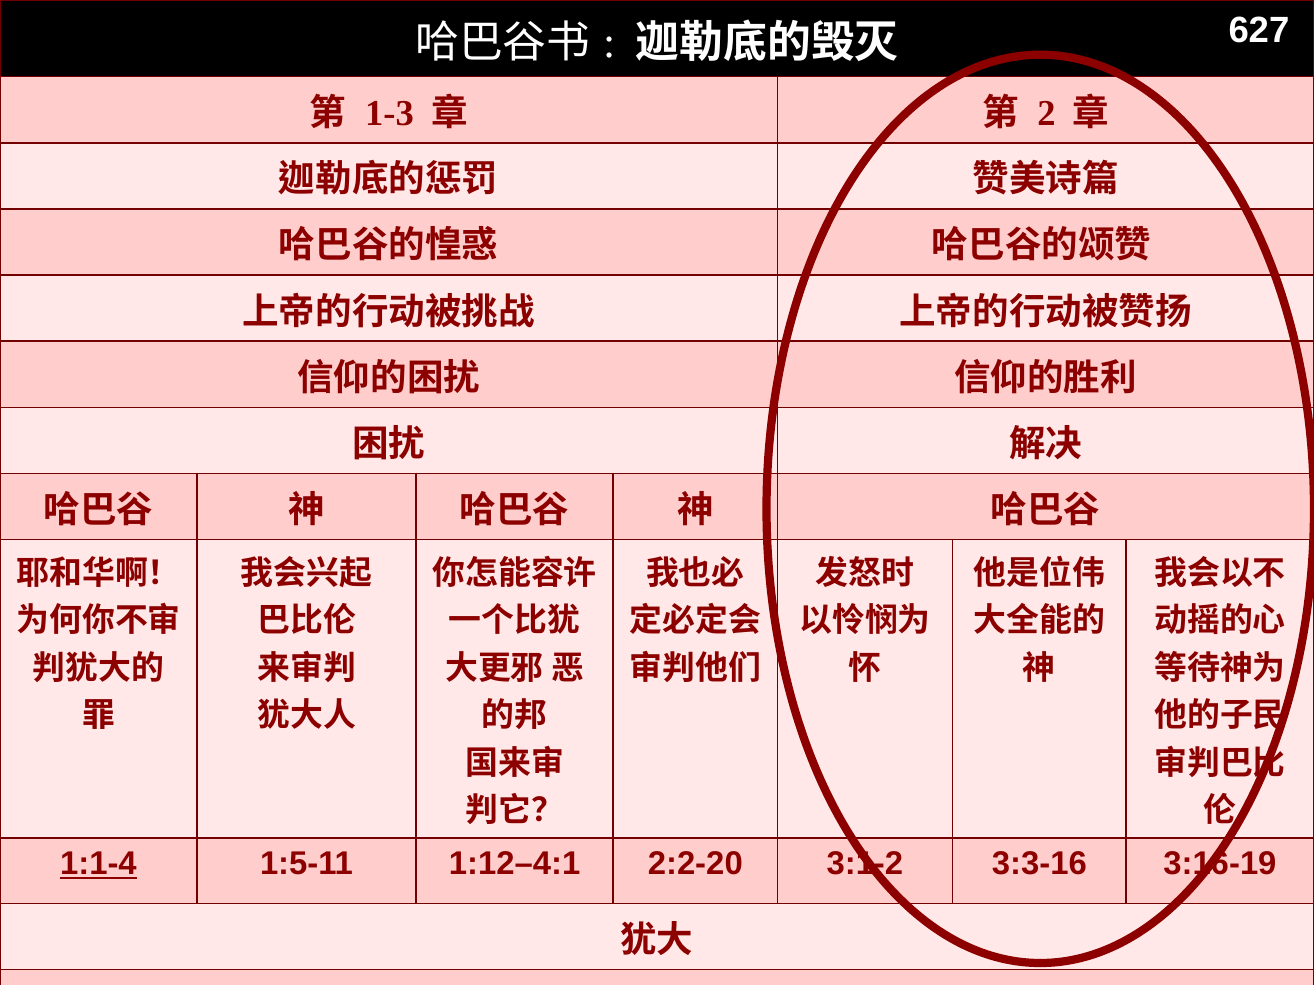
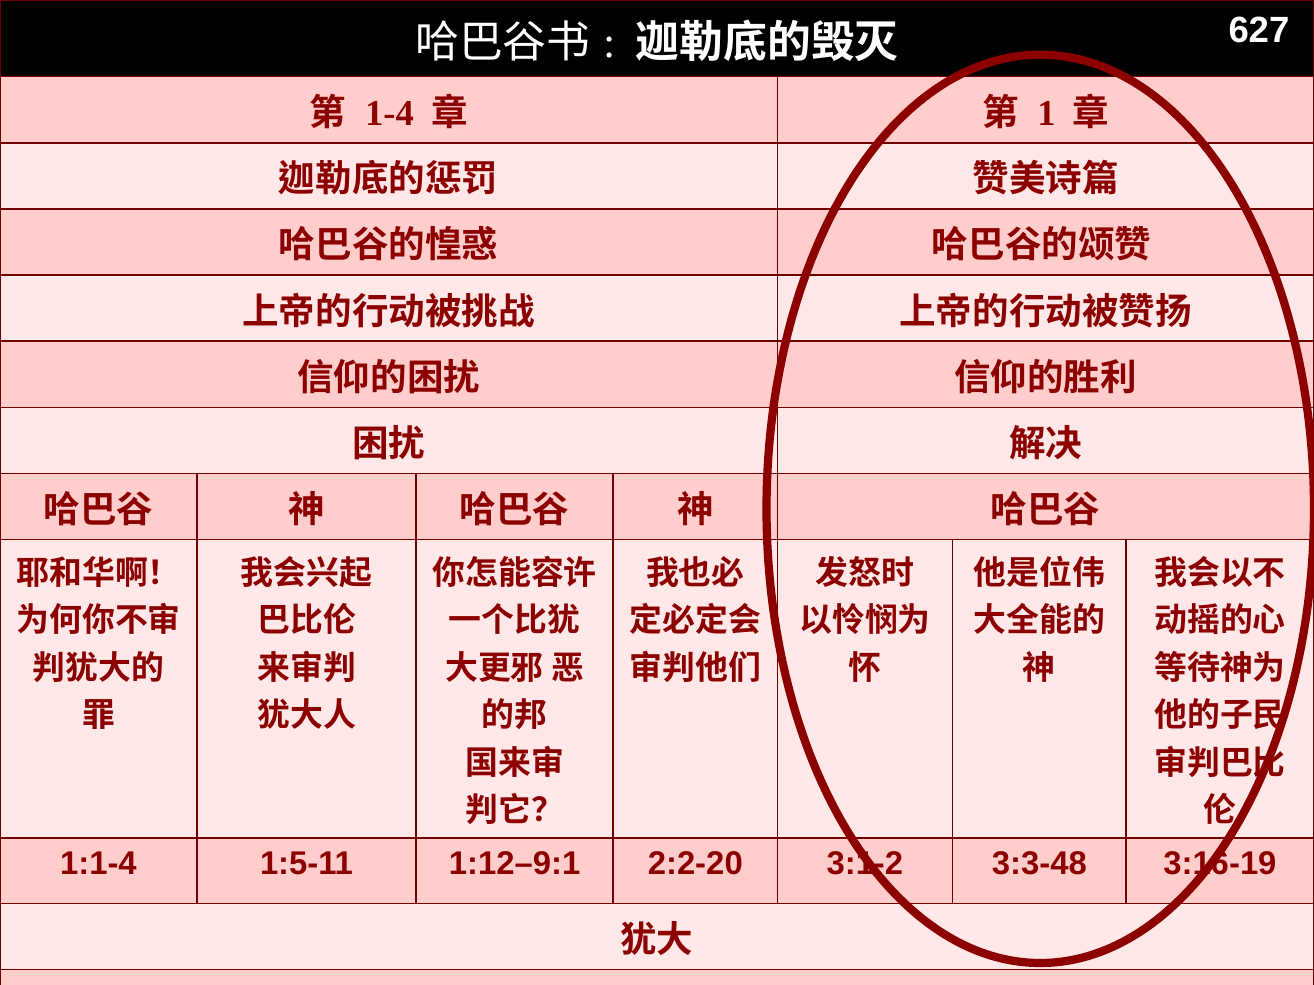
1-3: 1-3 -> 1-4 (389, 114)
2: 2 -> 1 (1046, 114)
1:1-4 underline: present -> none (98, 864)
1:12–4:1: 1:12–4:1 -> 1:12–9:1 (515, 864)
3:3-16: 3:3-16 -> 3:3-48 (1039, 864)
